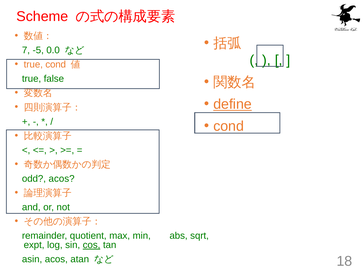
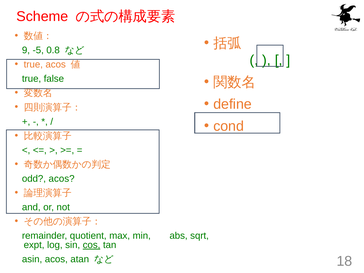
7: 7 -> 9 (26, 50)
0.0: 0.0 -> 0.8 (53, 50)
true cond: cond -> acos (56, 65)
define underline: present -> none (233, 104)
